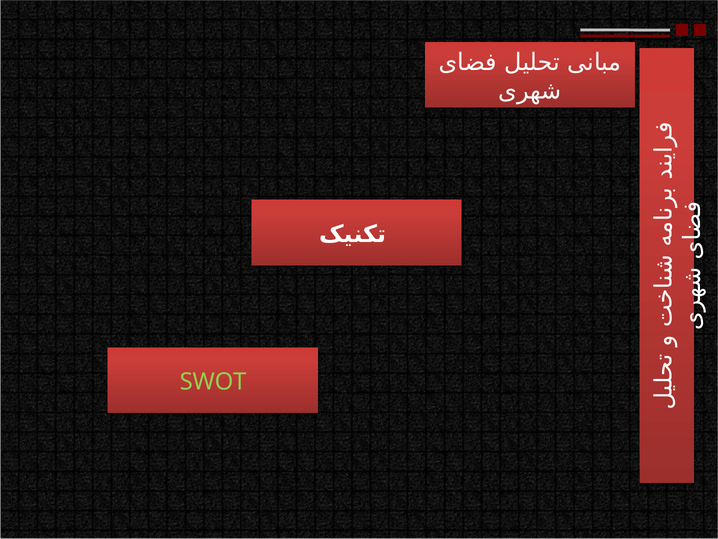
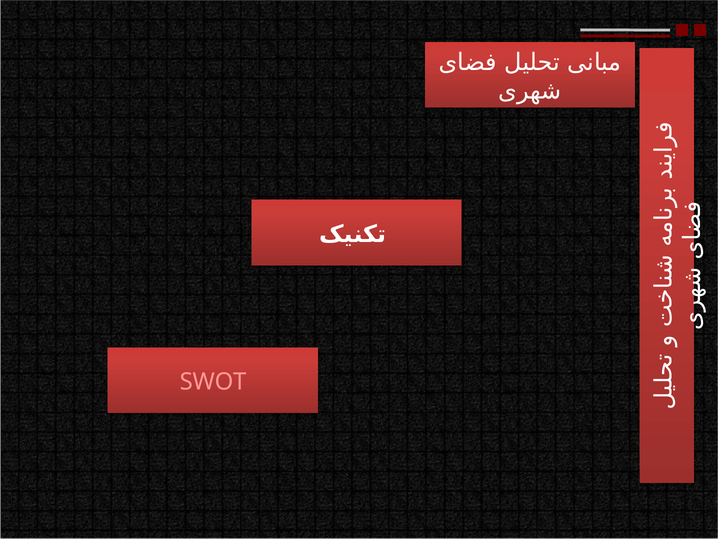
SWOT colour: light green -> pink (213, 382)
